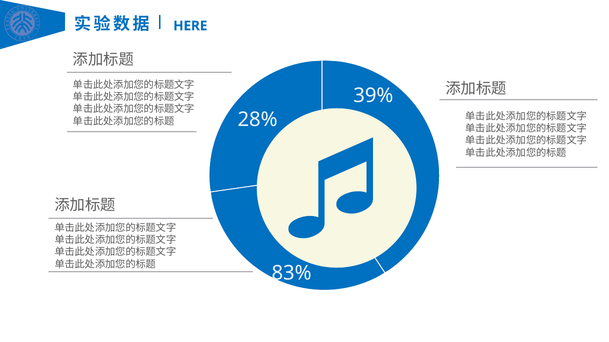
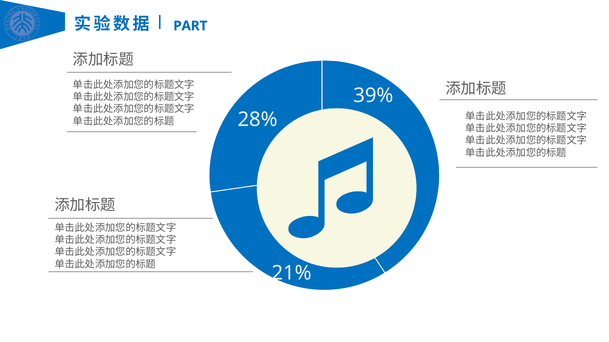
HERE: HERE -> PART (190, 26)
83%: 83% -> 21% (292, 273)
